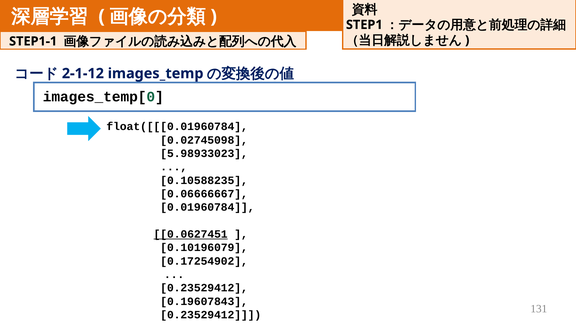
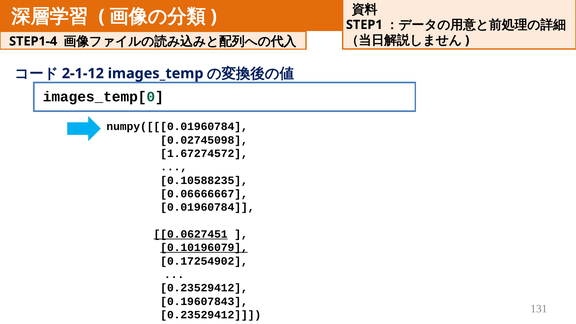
STEP1-1: STEP1-1 -> STEP1-4 (33, 41)
float([[[0.01960784: float([[[0.01960784 -> numpy([[[0.01960784 (177, 127)
5.98933023: 5.98933023 -> 1.67274572 (204, 153)
0.10196079 underline: none -> present (204, 248)
